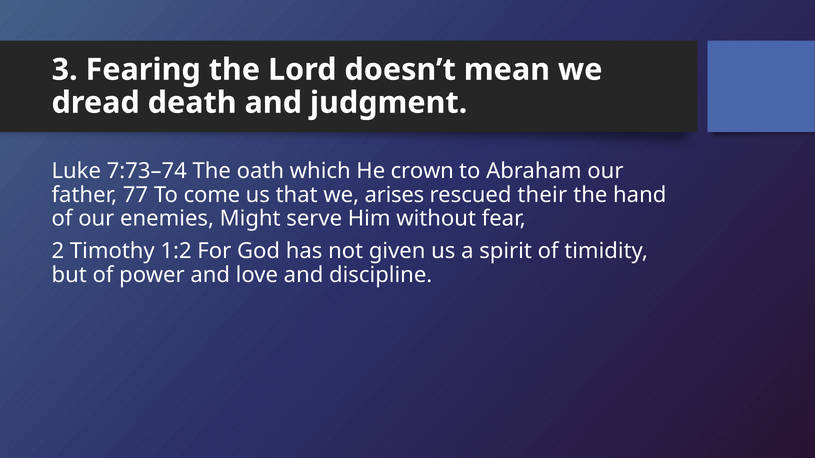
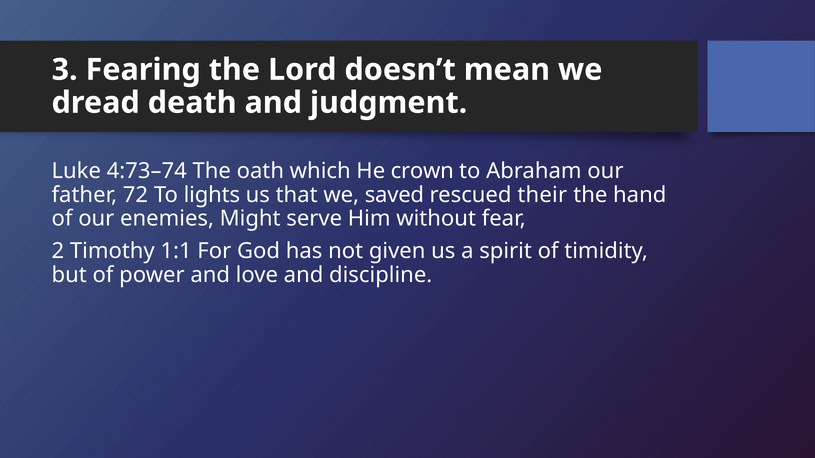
7:73–74: 7:73–74 -> 4:73–74 (147, 171)
77: 77 -> 72 (135, 195)
come: come -> lights (212, 195)
arises: arises -> saved (394, 195)
1:2: 1:2 -> 1:1 (176, 251)
